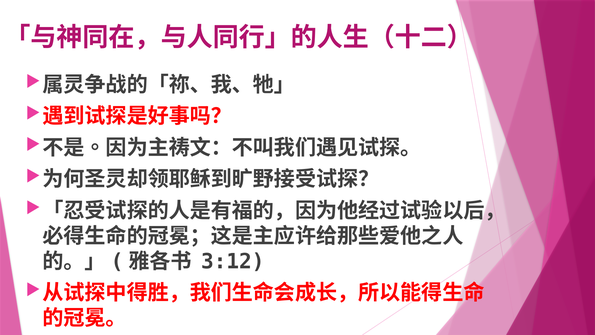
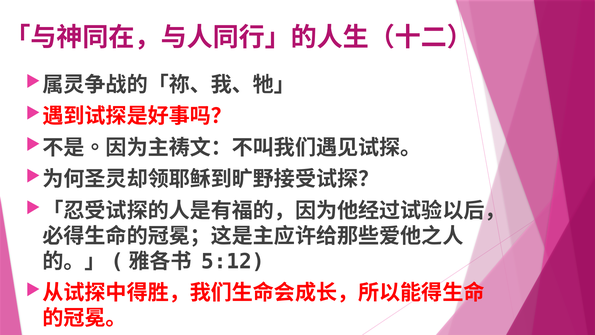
3:12: 3:12 -> 5:12 (233, 261)
